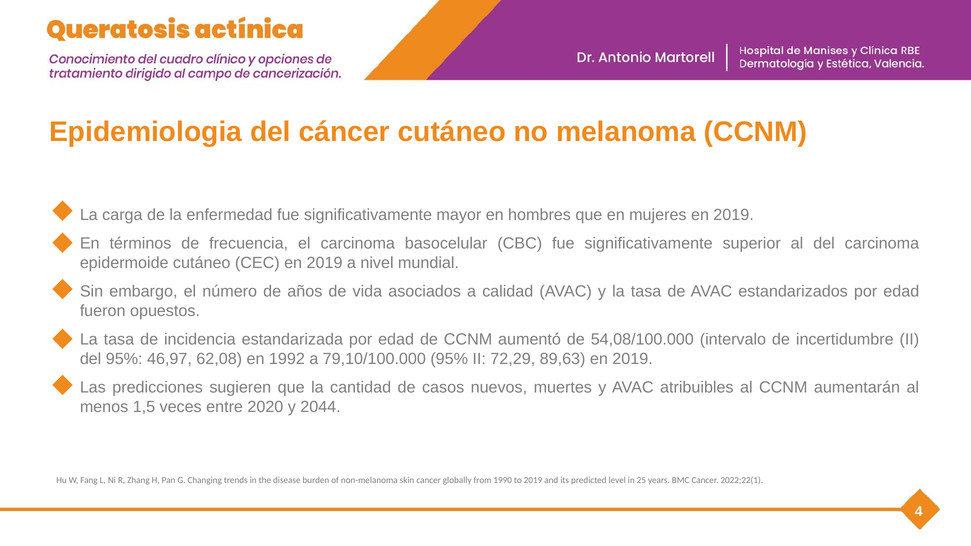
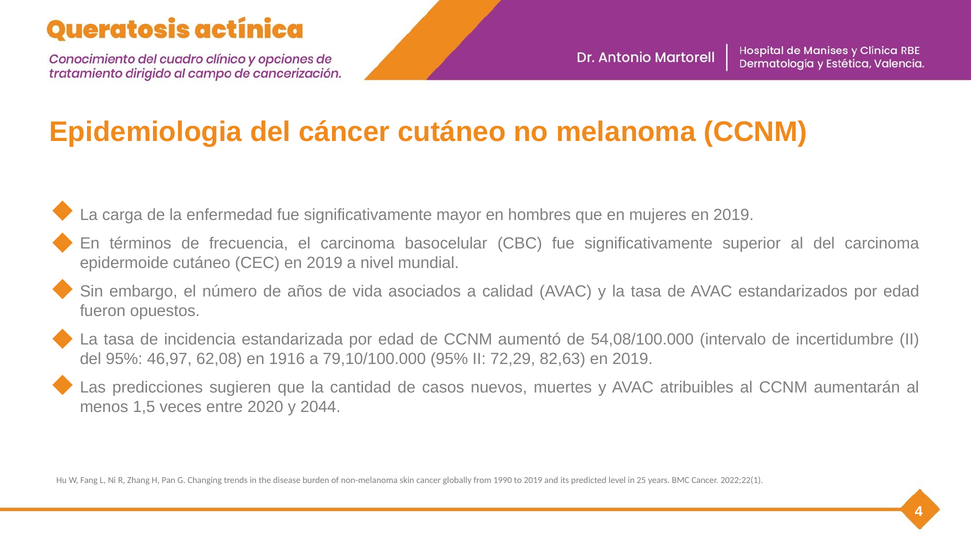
1992: 1992 -> 1916 (287, 359)
89,63: 89,63 -> 82,63 (563, 359)
